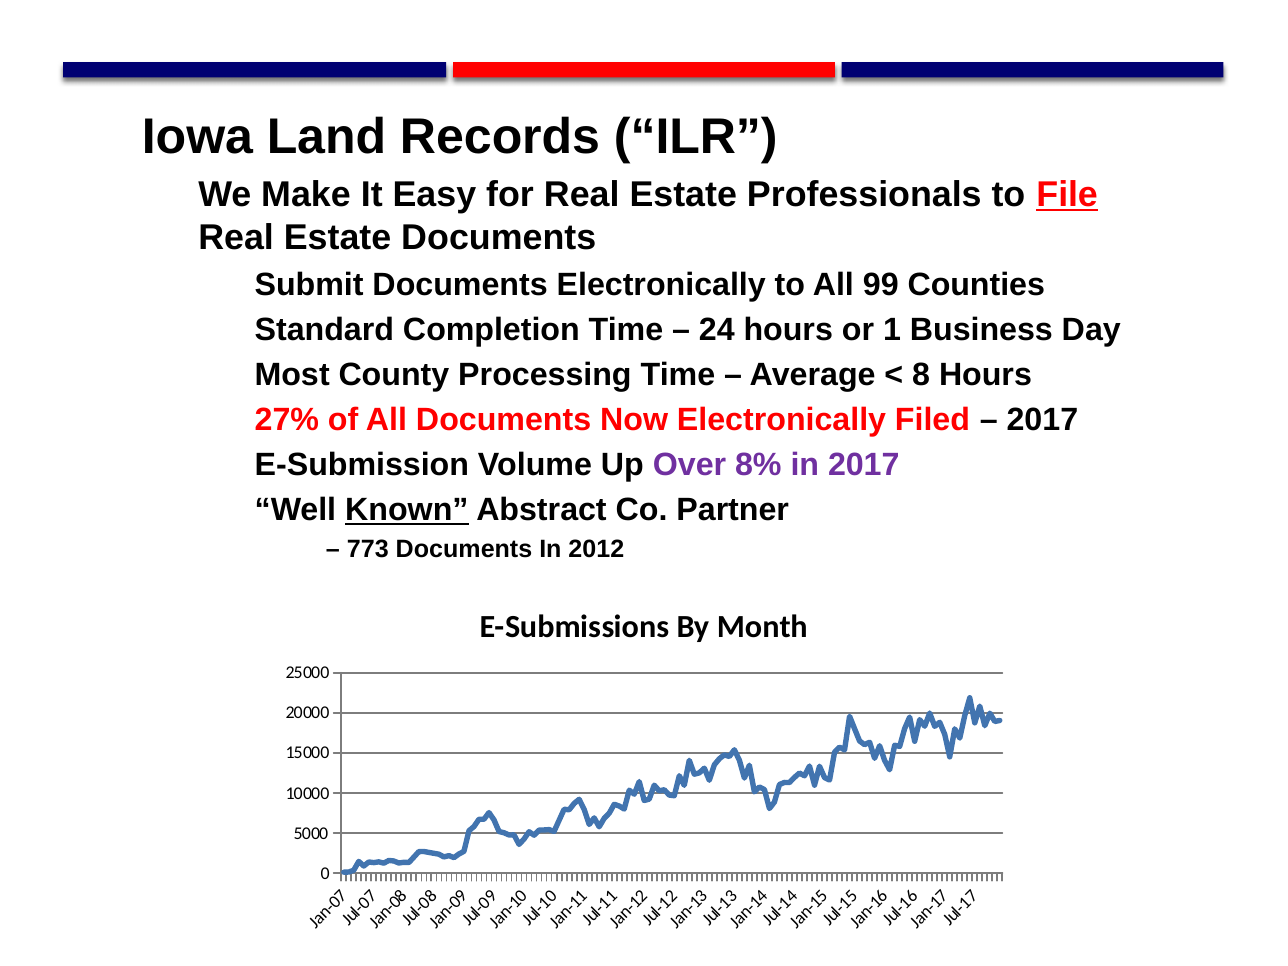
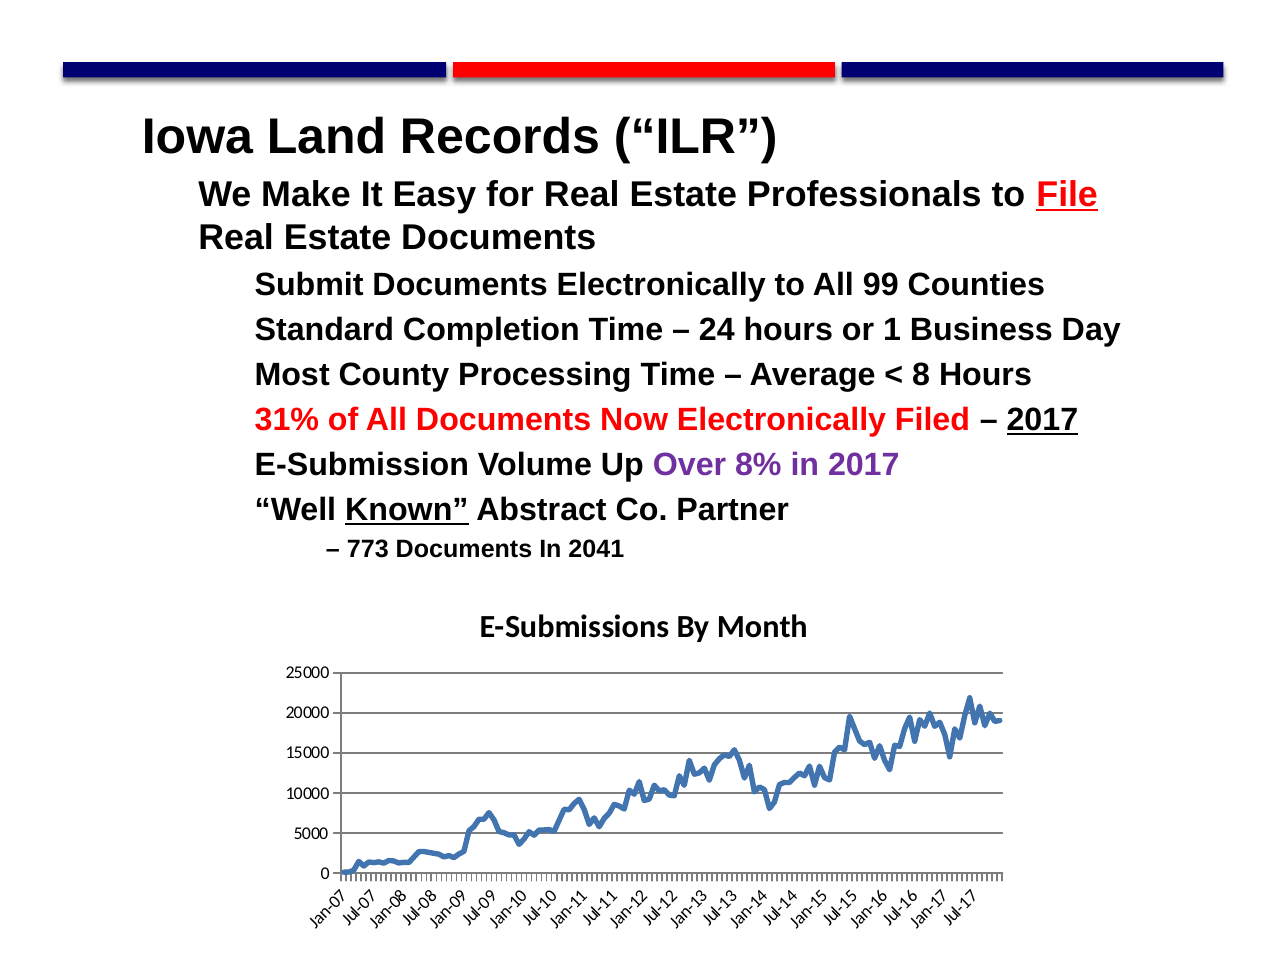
27%: 27% -> 31% (287, 420)
2017 underline: none -> present (1042, 420)
2012: 2012 -> 2041 (596, 549)
